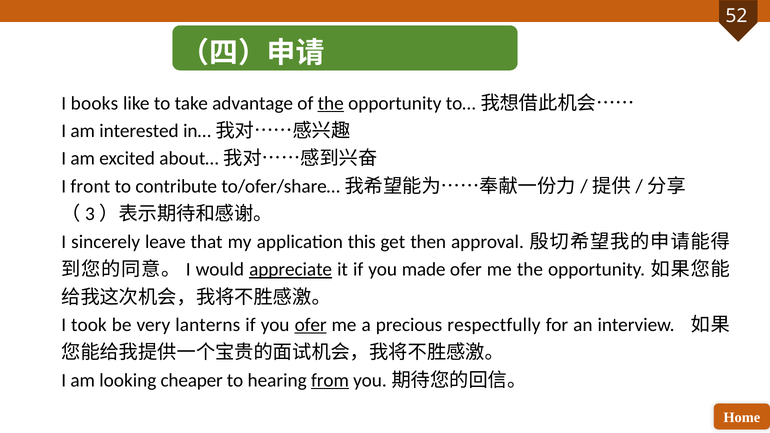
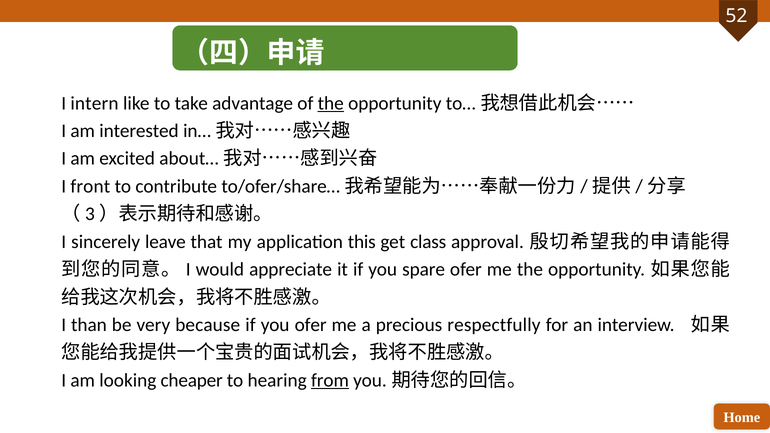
books: books -> intern (94, 103)
then: then -> class (428, 242)
appreciate underline: present -> none (291, 270)
made: made -> spare (424, 270)
took: took -> than (89, 325)
lanterns: lanterns -> because (208, 325)
ofer underline: present -> none (311, 325)
